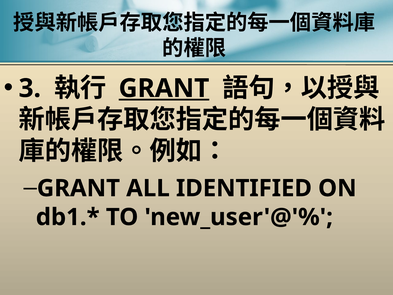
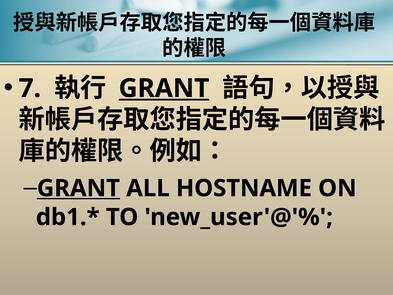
3: 3 -> 7 (30, 88)
GRANT underline: none -> present (78, 188)
IDENTIFIED: IDENTIFIED -> HOSTNAME (244, 188)
